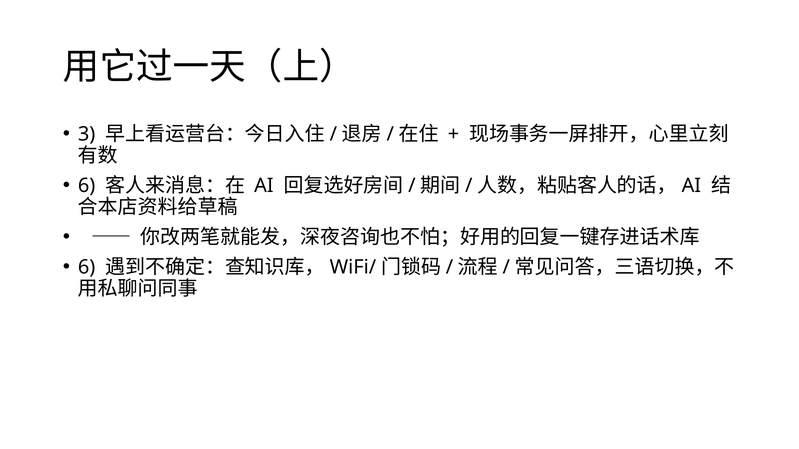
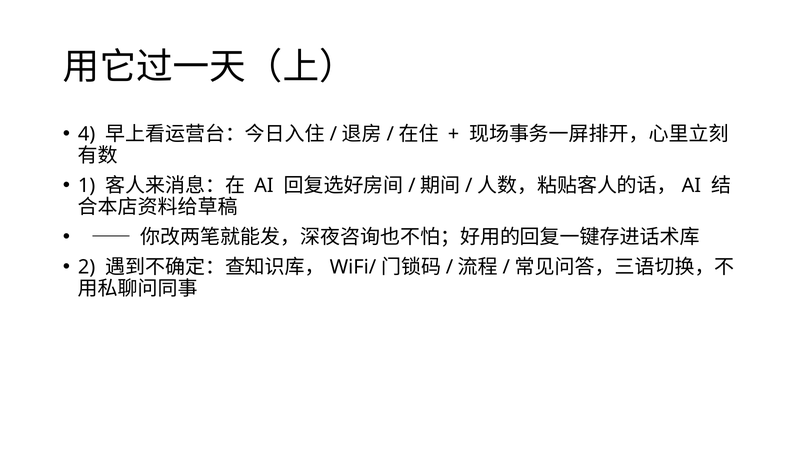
3: 3 -> 4 (87, 134)
6: 6 -> 1 (87, 186)
6: 6 -> 2 (87, 267)
